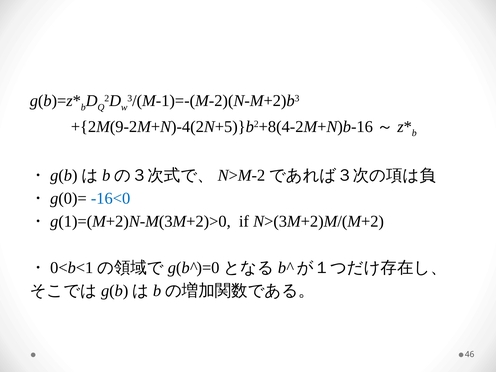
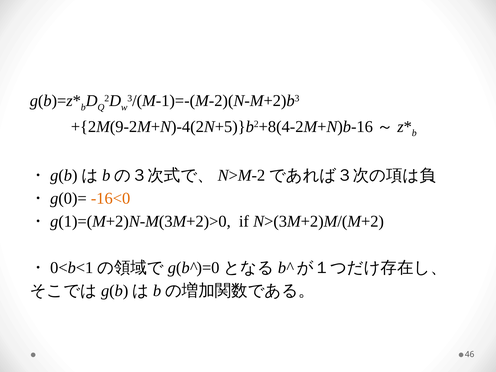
-16<0 colour: blue -> orange (111, 198)
